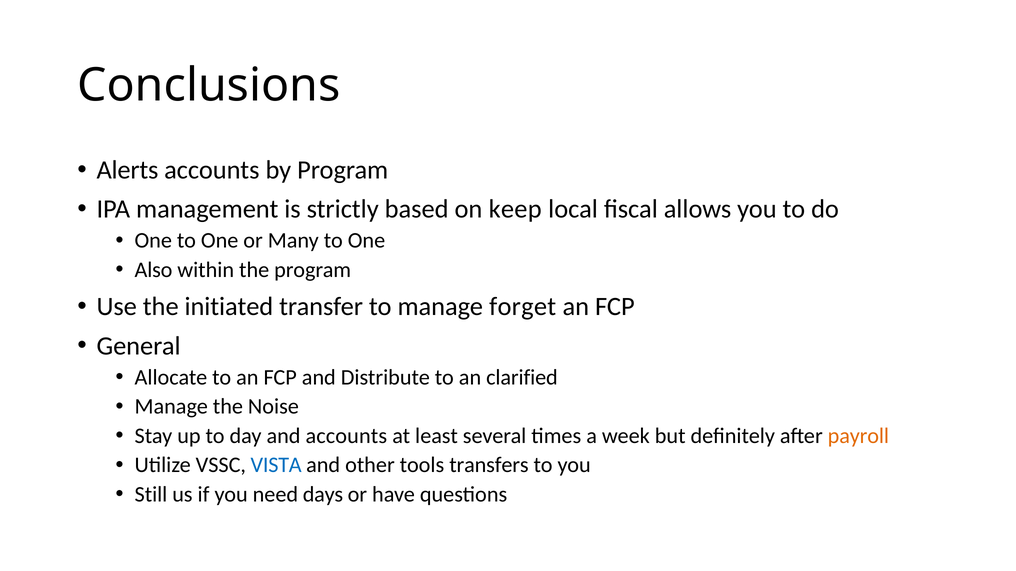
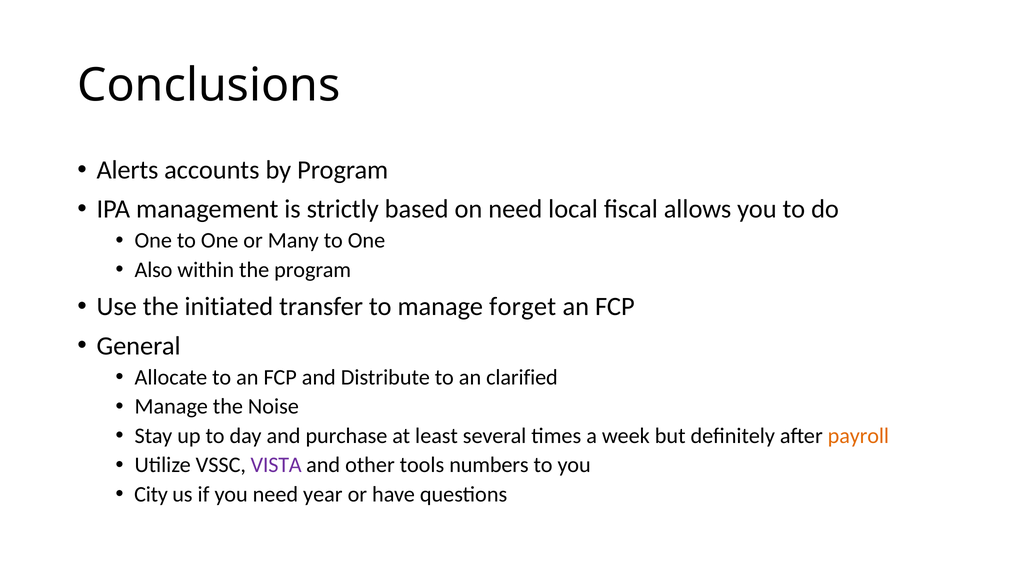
on keep: keep -> need (515, 209)
and accounts: accounts -> purchase (346, 436)
VISTA colour: blue -> purple (276, 465)
transfers: transfers -> numbers (489, 465)
Still: Still -> City (151, 495)
days: days -> year (323, 495)
